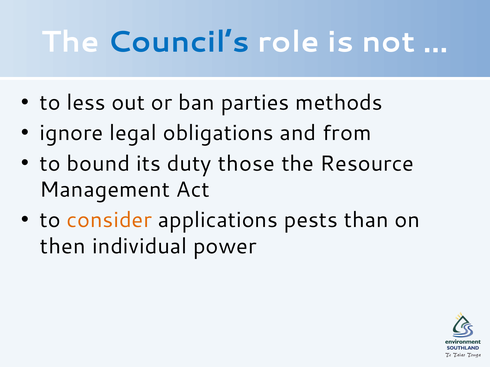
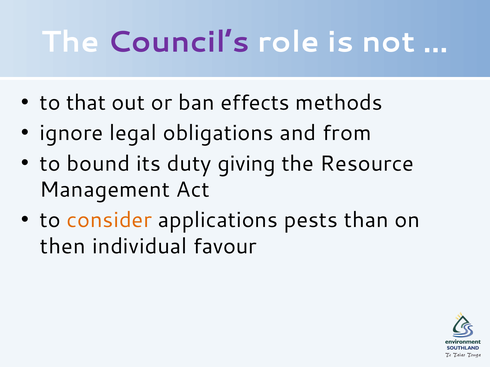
Council’s colour: blue -> purple (178, 42)
less: less -> that (86, 103)
parties: parties -> effects (255, 103)
those: those -> giving (247, 164)
power: power -> favour (225, 247)
